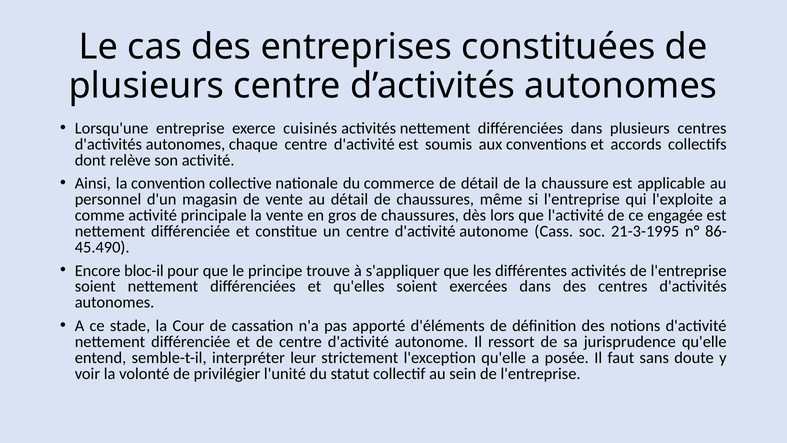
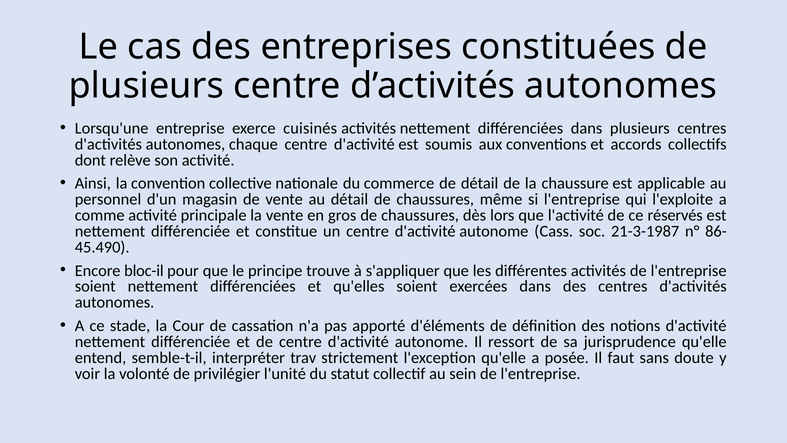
engagée: engagée -> réservés (675, 215)
21-3-1995: 21-3-1995 -> 21-3-1987 (645, 231)
leur: leur -> trav (303, 357)
